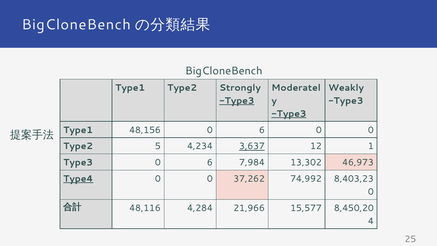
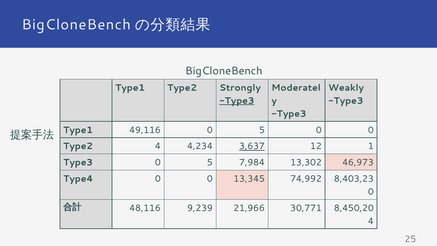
Type3 underline: present -> none (289, 114)
48,156: 48,156 -> 49,116 (145, 130)
6: 6 -> 5 (262, 130)
Type2 5: 5 -> 4 (158, 146)
Type3 0 6: 6 -> 5 (210, 162)
Type4 underline: present -> none (78, 179)
37,262: 37,262 -> 13,345 (249, 179)
4,284: 4,284 -> 9,239 (200, 208)
15,577: 15,577 -> 30,771 (306, 208)
